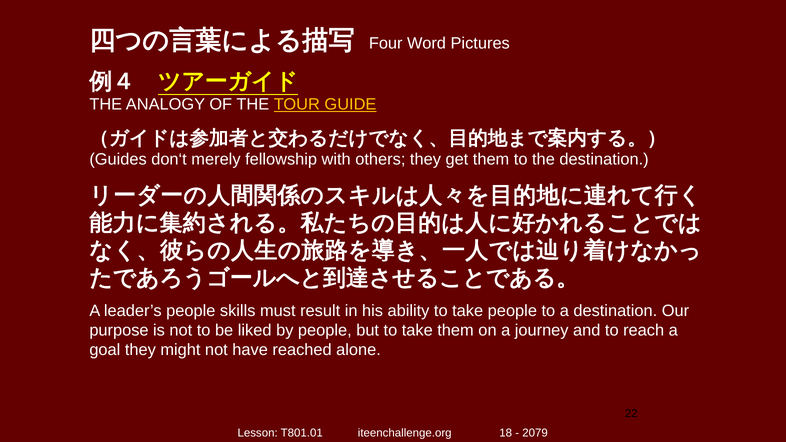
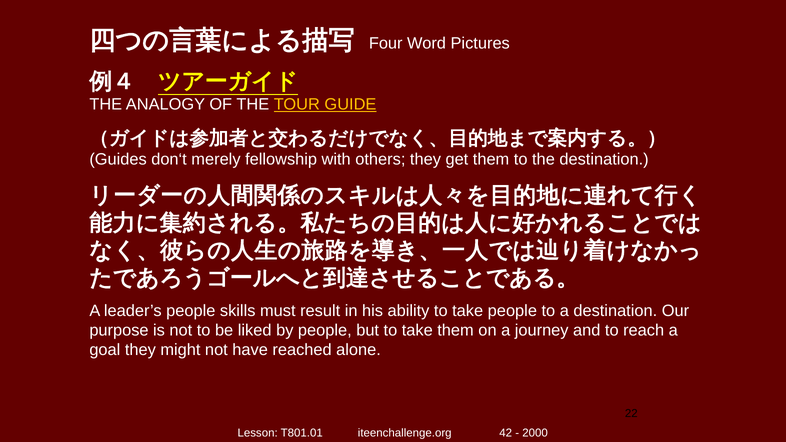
18: 18 -> 42 (506, 433)
2079: 2079 -> 2000 (535, 433)
